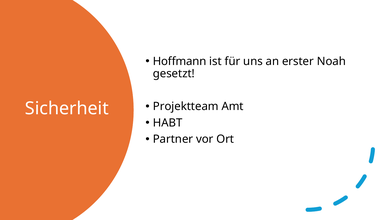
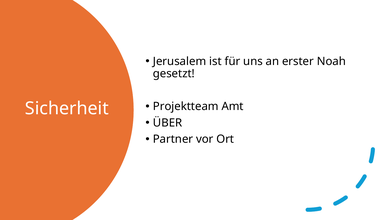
Hoffmann: Hoffmann -> Jerusalem (180, 61)
HABT: HABT -> ÜBER (168, 123)
